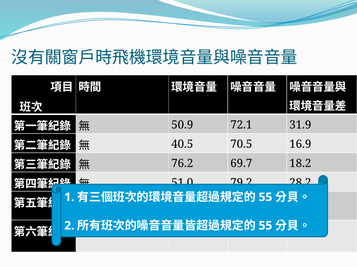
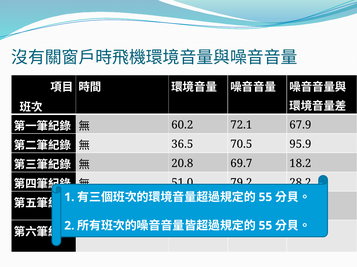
50.9: 50.9 -> 60.2 (182, 125)
31.9: 31.9 -> 67.9 (300, 125)
40.5: 40.5 -> 36.5 (182, 145)
16.9: 16.9 -> 95.9 (300, 145)
76.2: 76.2 -> 20.8 (182, 164)
